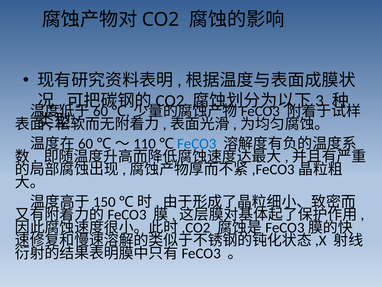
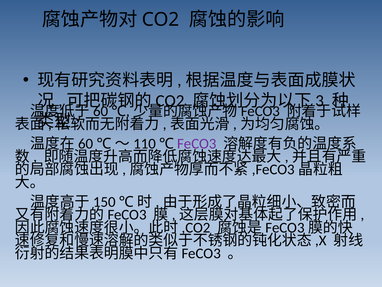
FeCO3 colour: blue -> purple (197, 143)
